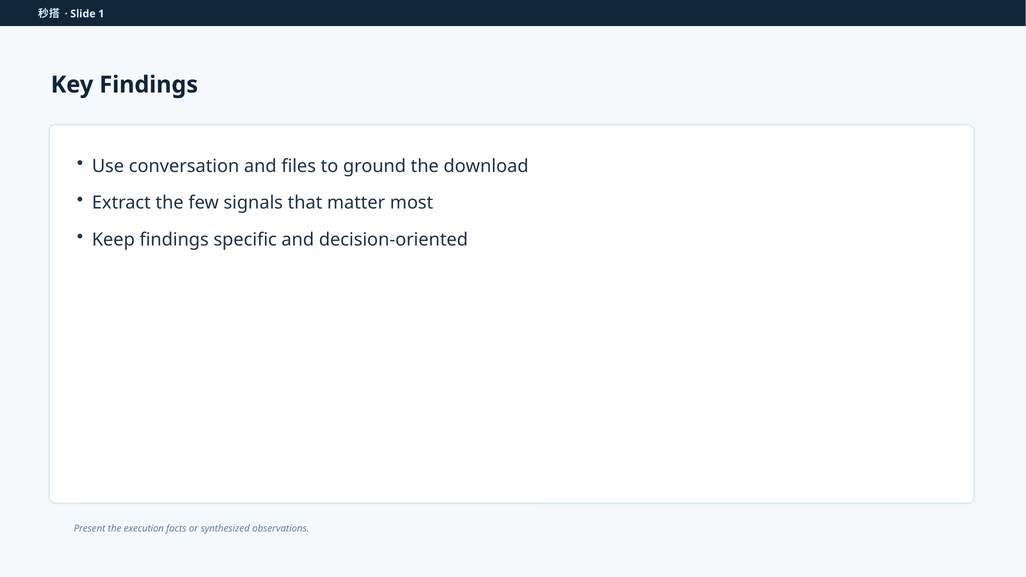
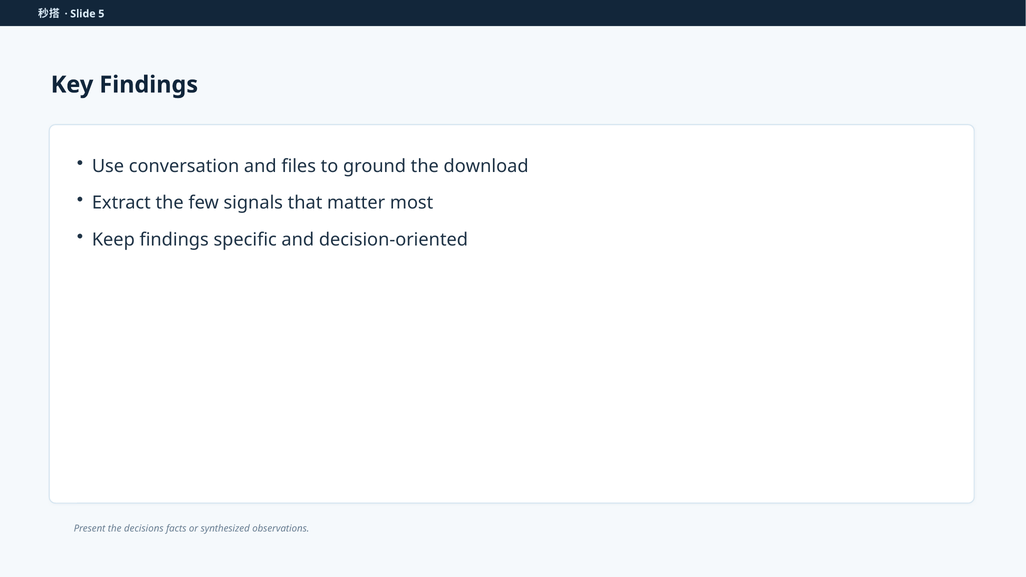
1: 1 -> 5 (101, 14)
execution: execution -> decisions (144, 529)
